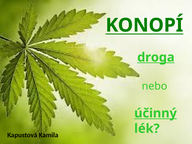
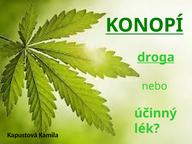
účinný underline: present -> none (156, 113)
